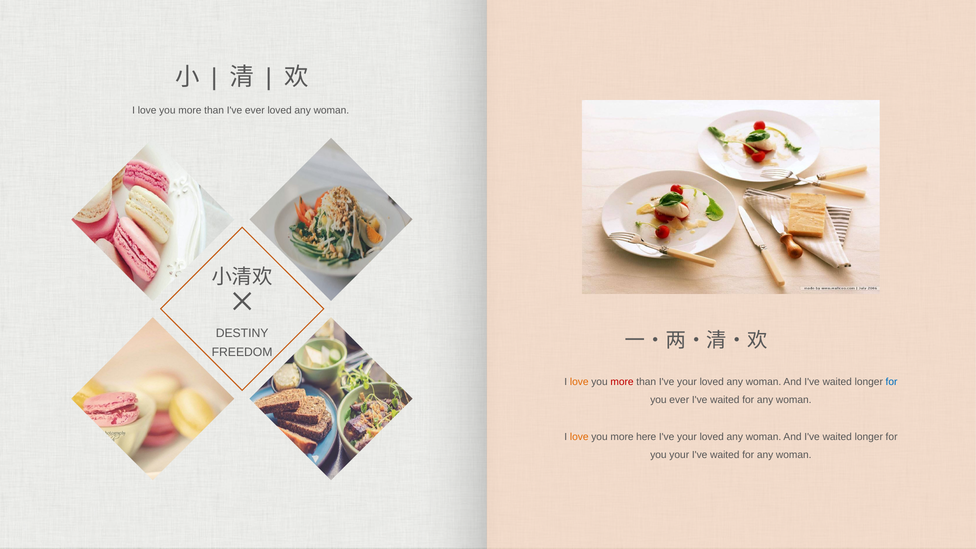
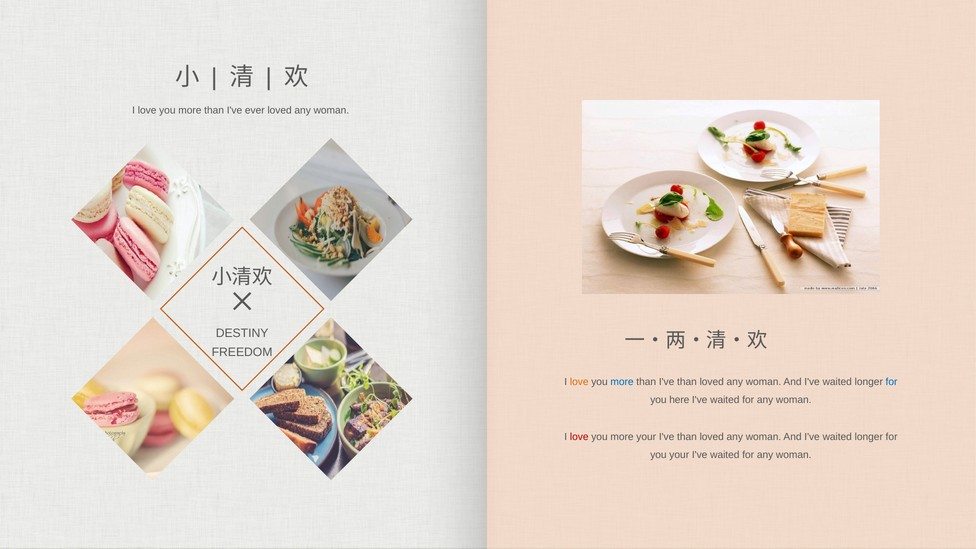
more colour: red -> blue (622, 382)
than I've your: your -> than (687, 382)
you ever: ever -> here (679, 400)
love colour: orange -> red (579, 437)
more here: here -> your (646, 437)
your: your -> than (687, 437)
